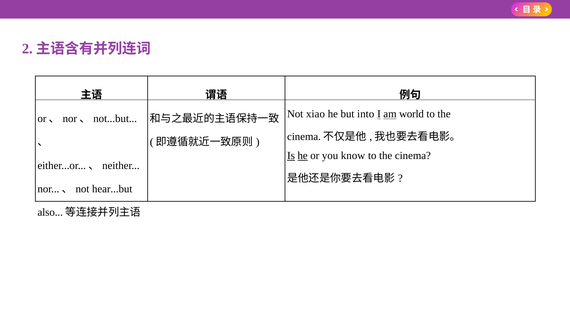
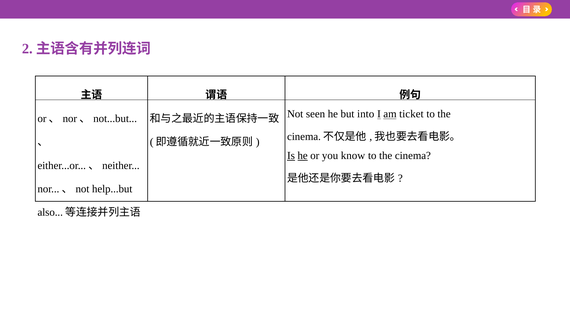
xiao: xiao -> seen (316, 114)
world: world -> ticket (411, 114)
hear...but: hear...but -> help...but (112, 188)
